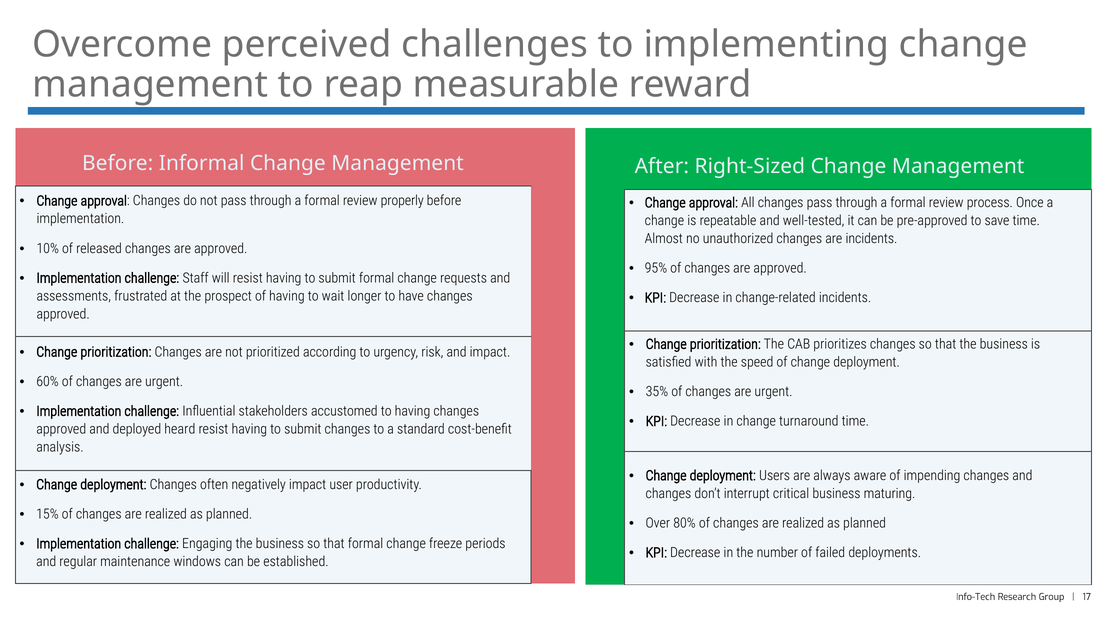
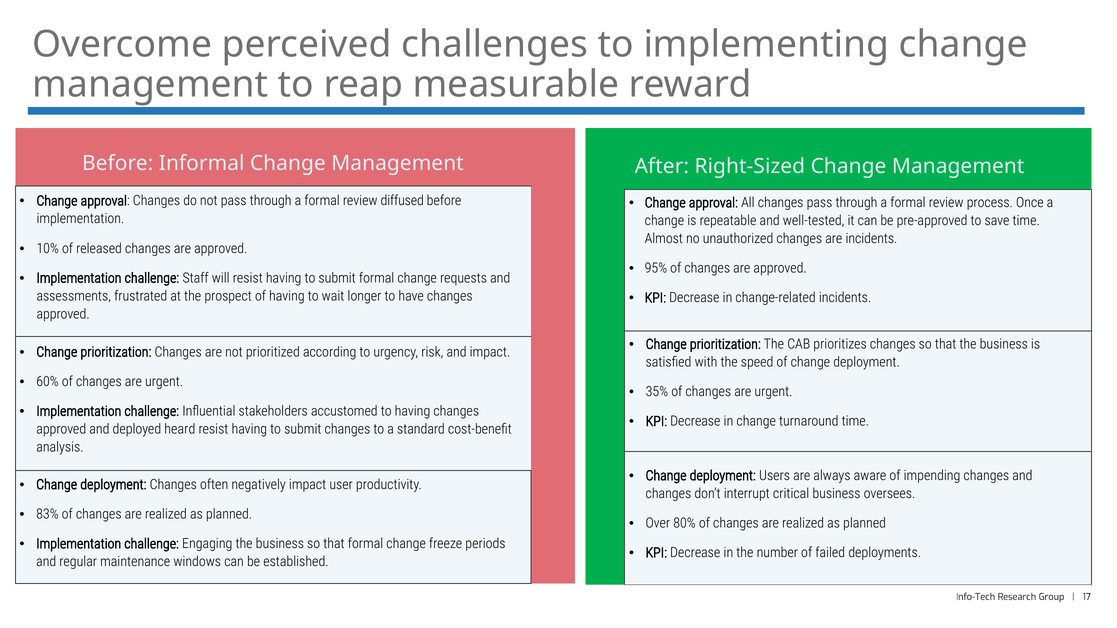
properly: properly -> diffused (402, 201)
maturing: maturing -> oversees (890, 494)
15%: 15% -> 83% (47, 514)
